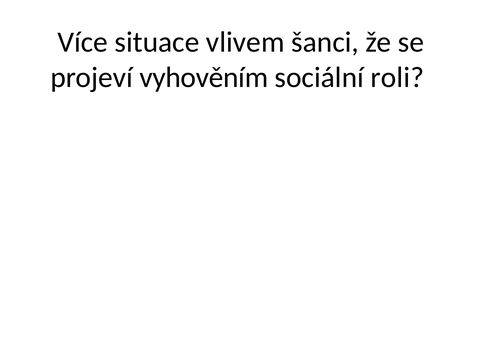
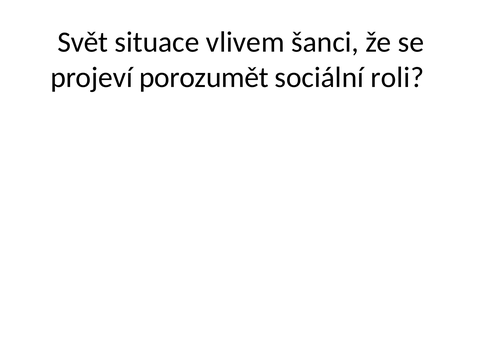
Více: Více -> Svět (83, 42)
vyhověním: vyhověním -> porozumět (204, 78)
